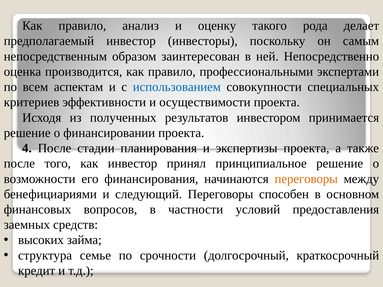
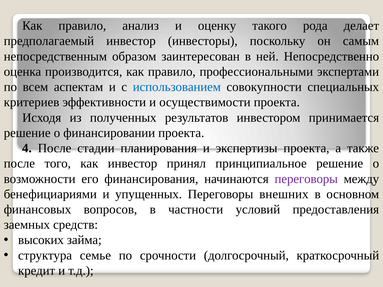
переговоры colour: orange -> purple (306, 179)
следующий: следующий -> упущенных (149, 194)
способен: способен -> внешних (284, 194)
